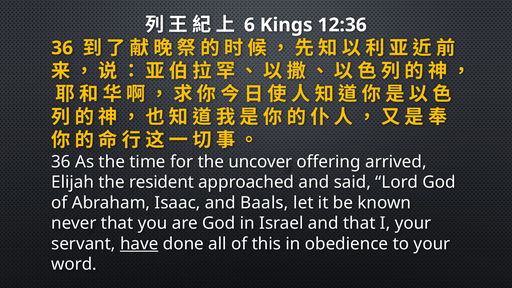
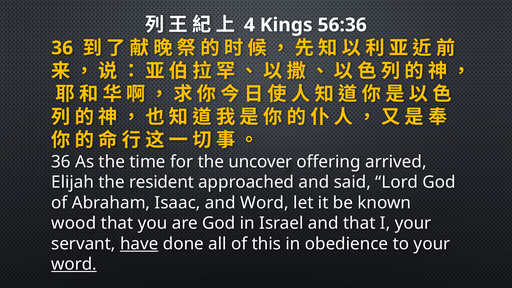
6: 6 -> 4 (249, 25)
12:36: 12:36 -> 56:36 (342, 25)
and Baals: Baals -> Word (264, 203)
never: never -> wood (74, 223)
word underline: none -> present (74, 264)
